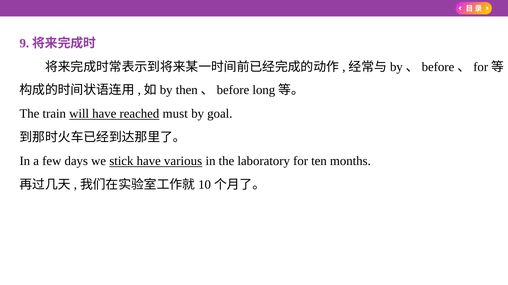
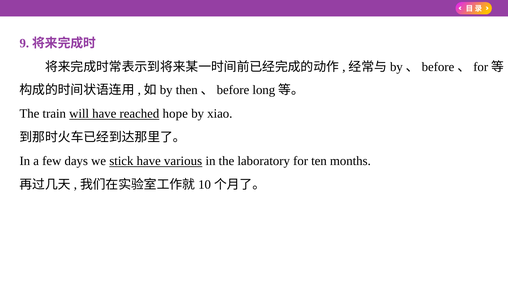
must: must -> hope (175, 114)
goal: goal -> xiao (220, 114)
